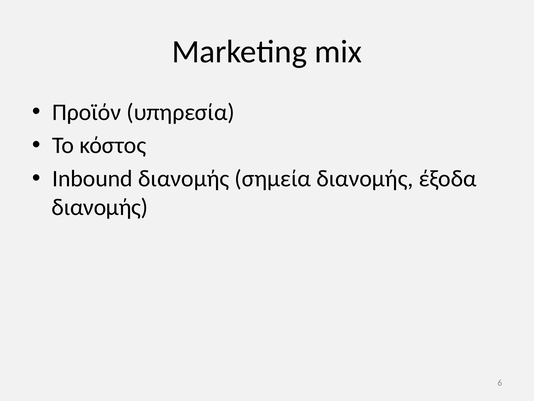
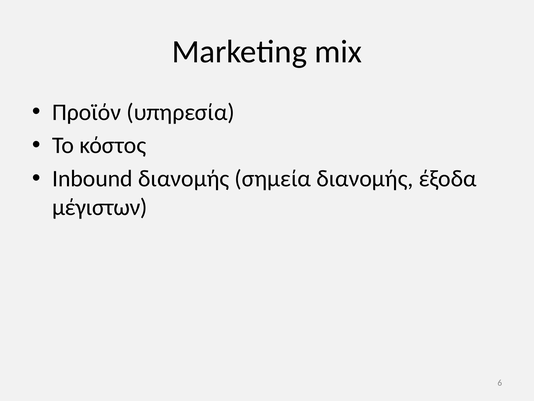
διανομής: διανομής -> μέγιστων (100, 207)
